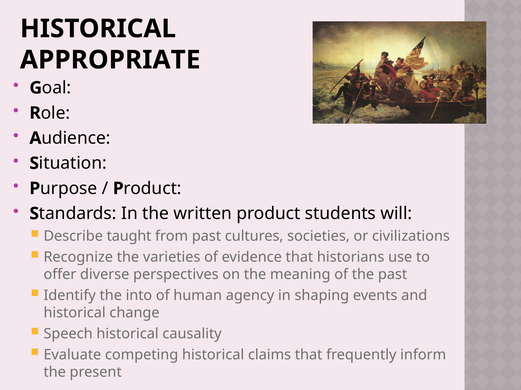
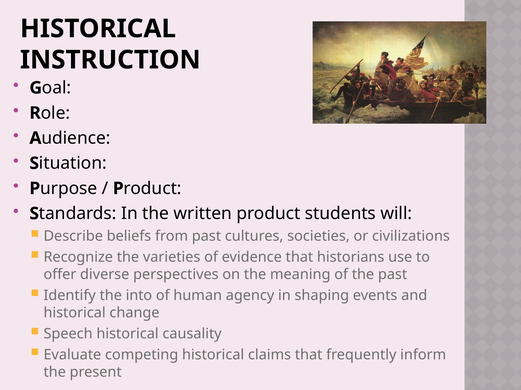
APPROPRIATE: APPROPRIATE -> INSTRUCTION (110, 60)
taught: taught -> beliefs (129, 236)
